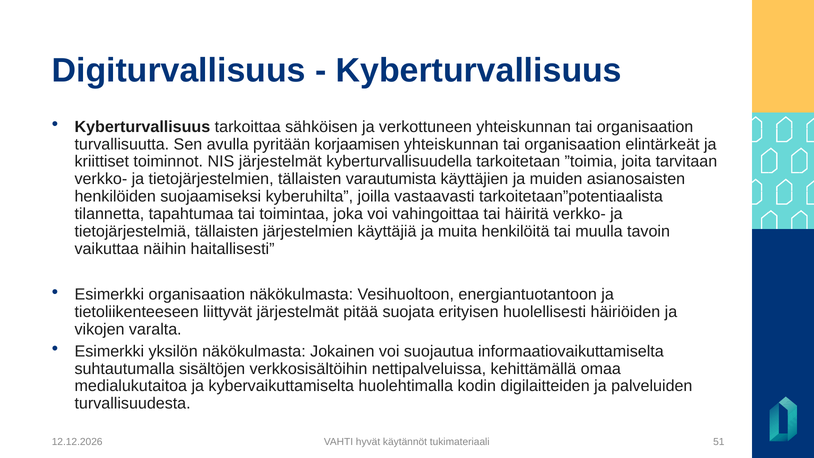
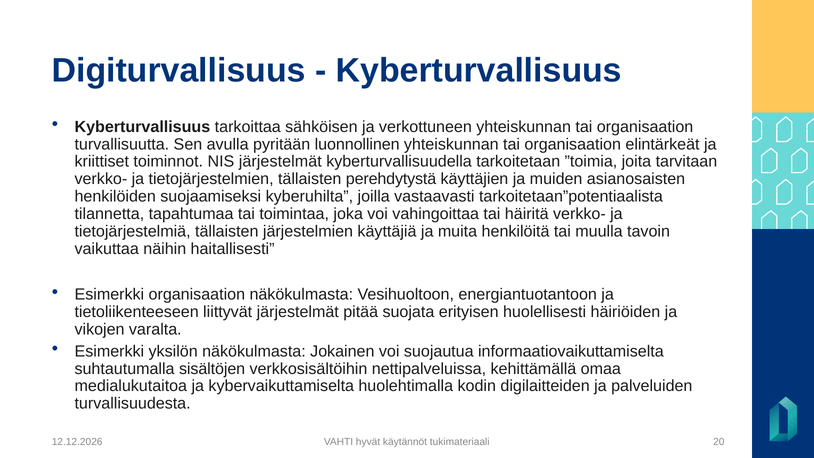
korjaamisen: korjaamisen -> luonnollinen (357, 144)
varautumista: varautumista -> perehdytystä (391, 179)
51: 51 -> 20 (719, 442)
